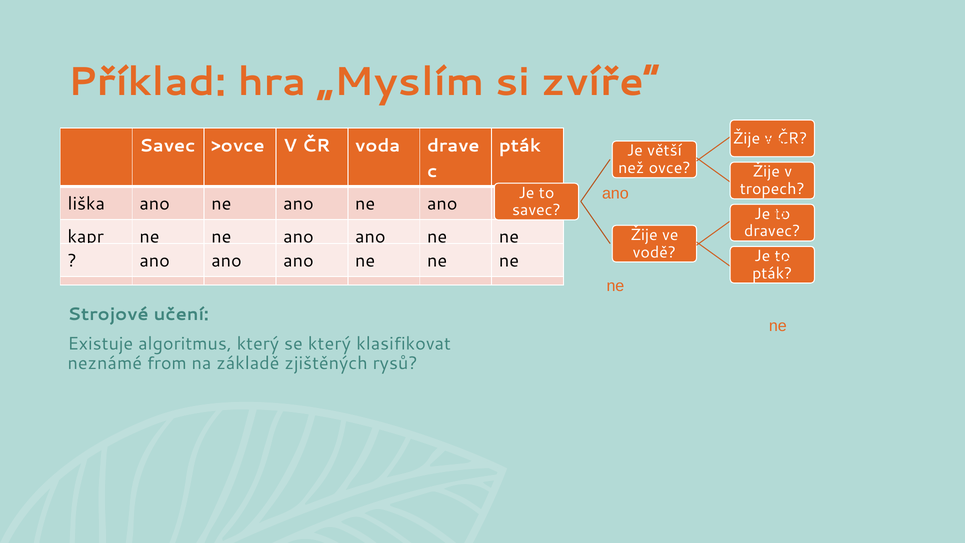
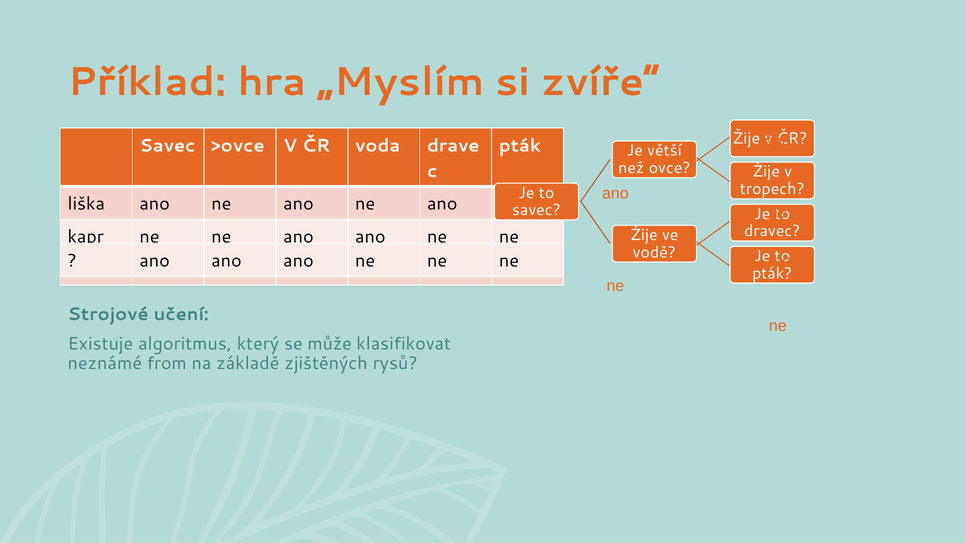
se který: který -> může (330, 344)
